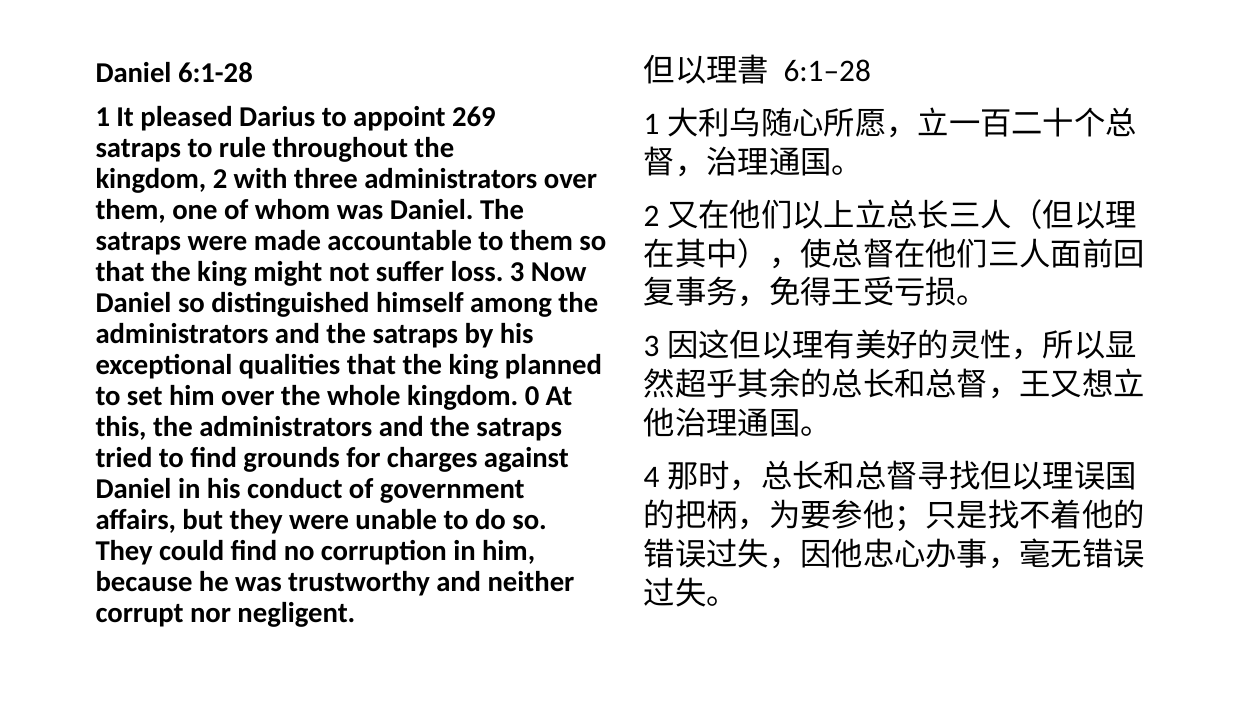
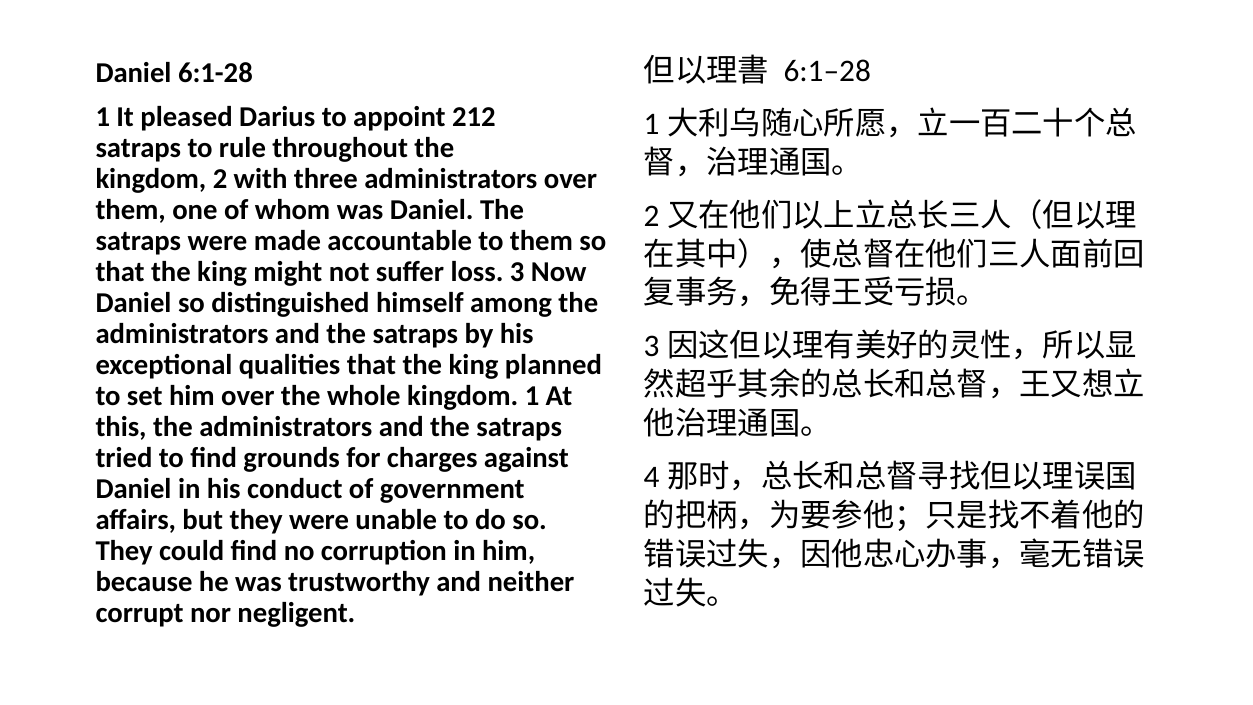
269: 269 -> 212 (474, 117)
kingdom 0: 0 -> 1 (532, 396)
